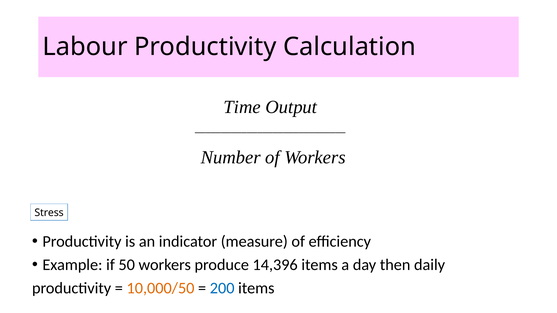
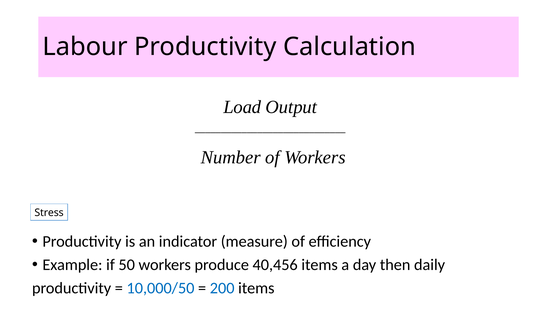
Time: Time -> Load (242, 107)
14,396: 14,396 -> 40,456 (275, 265)
10,000/50 colour: orange -> blue (161, 288)
